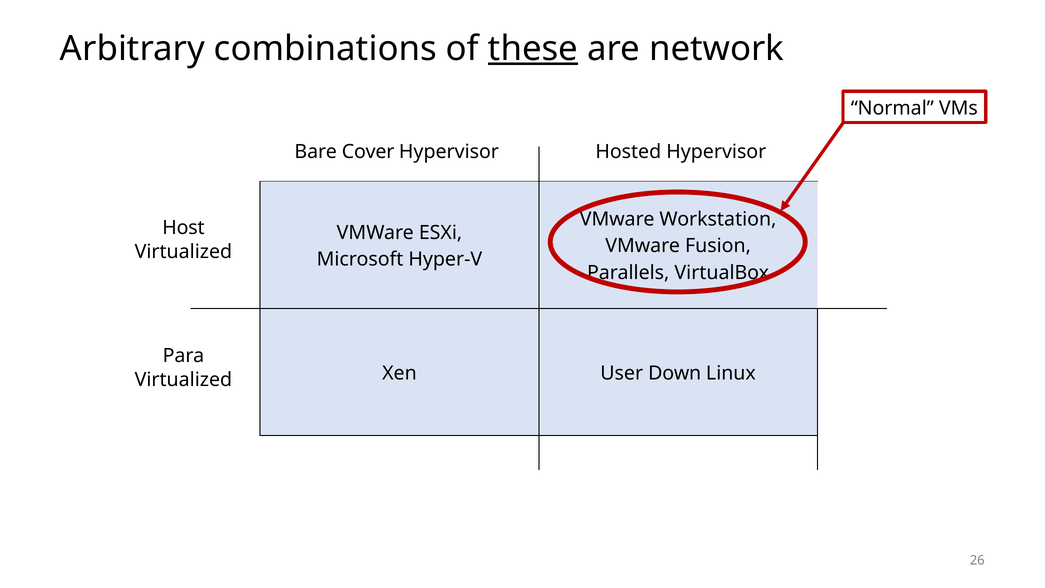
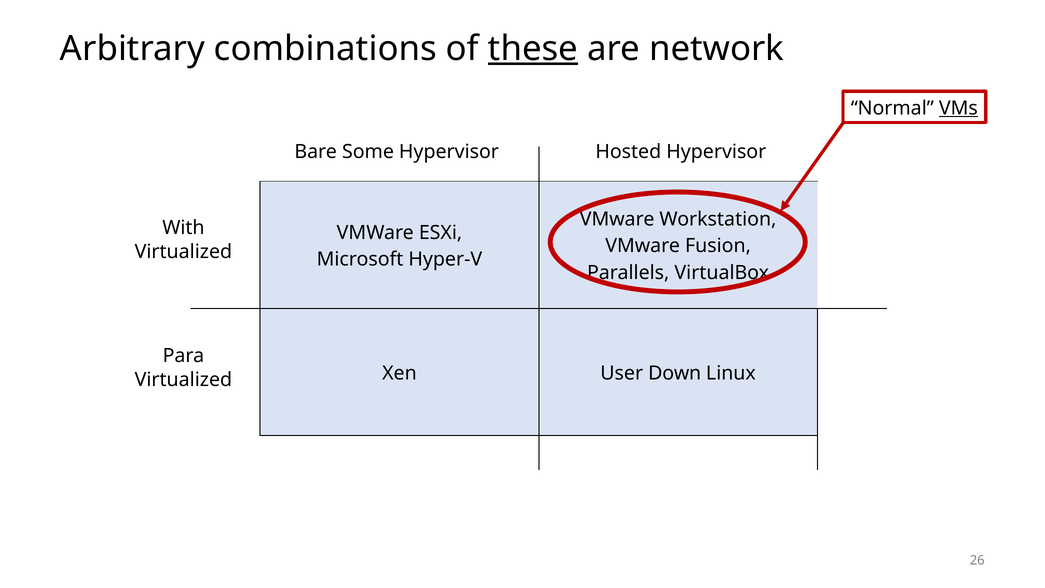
VMs underline: none -> present (958, 108)
Cover: Cover -> Some (368, 152)
Host: Host -> With (183, 228)
